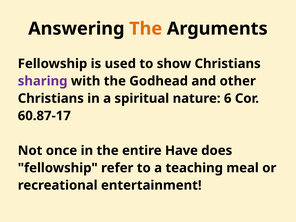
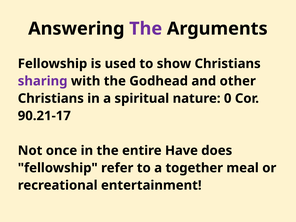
The colour: orange -> purple (146, 29)
6: 6 -> 0 (228, 98)
60.87-17: 60.87-17 -> 90.21-17 (44, 116)
teaching: teaching -> together (194, 168)
